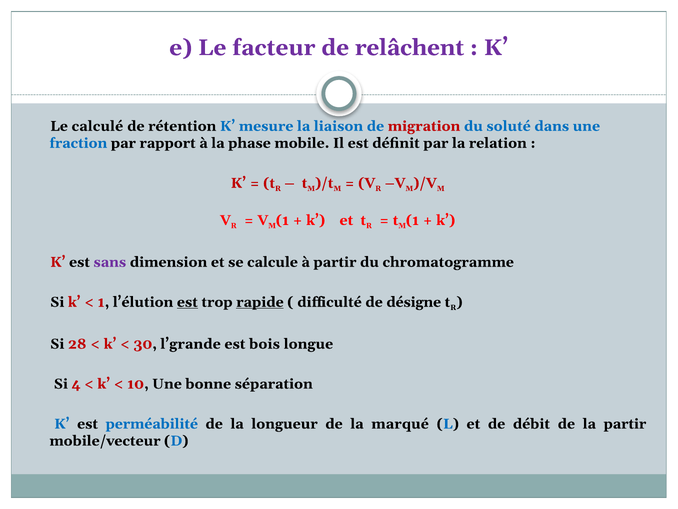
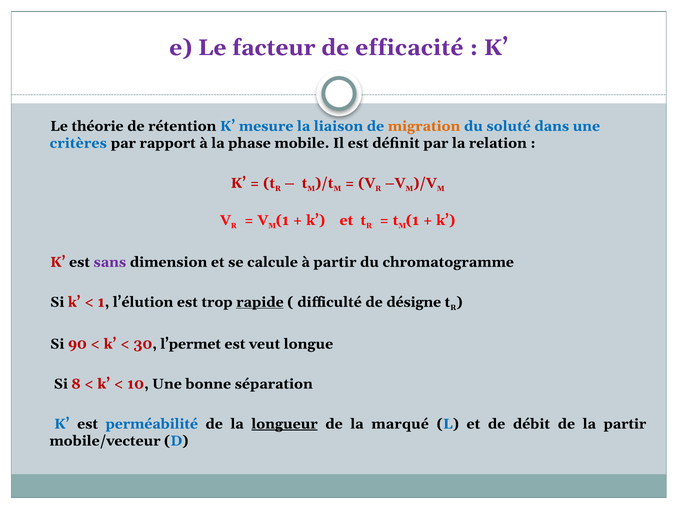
relâchent: relâchent -> efficacité (409, 48)
calculé: calculé -> théorie (98, 126)
migration colour: red -> orange (424, 126)
fraction: fraction -> critères (78, 143)
est underline: present -> none (187, 302)
28: 28 -> 90 (77, 344)
l’grande: l’grande -> l’permet (191, 344)
bois: bois -> veut (265, 344)
4: 4 -> 8 (76, 384)
longueur underline: none -> present (285, 423)
